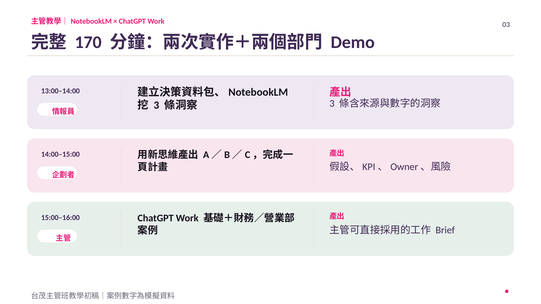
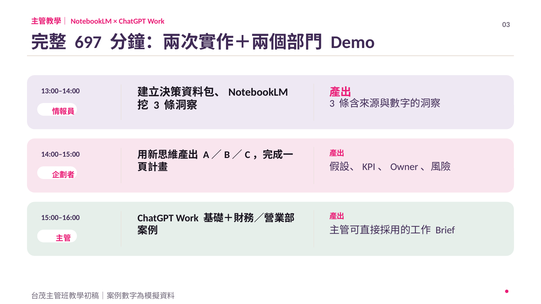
170: 170 -> 697 (88, 42)
